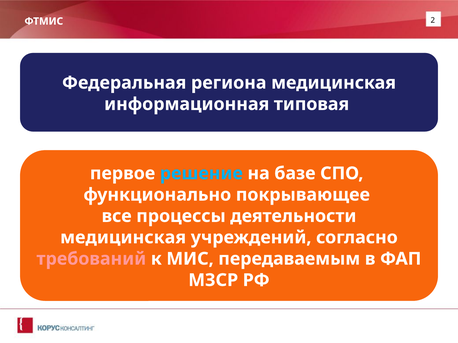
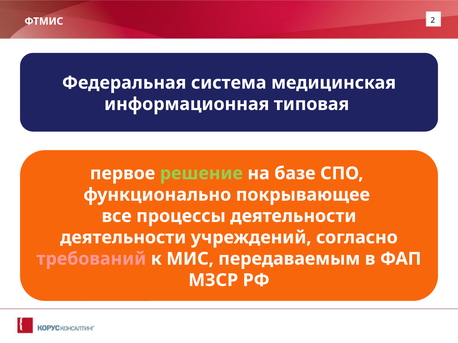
региона: региона -> система (229, 83)
решение colour: light blue -> light green (201, 174)
медицинская: медицинская -> деятельности (123, 238)
